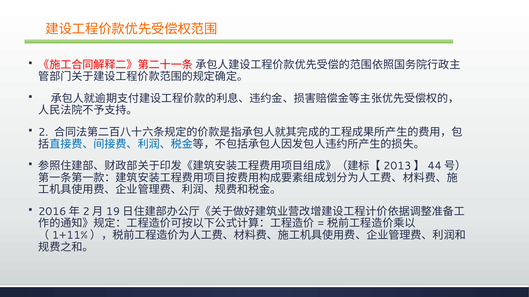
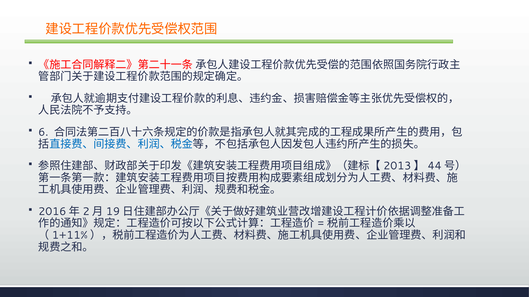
2: 2 -> 6 (43, 132)
